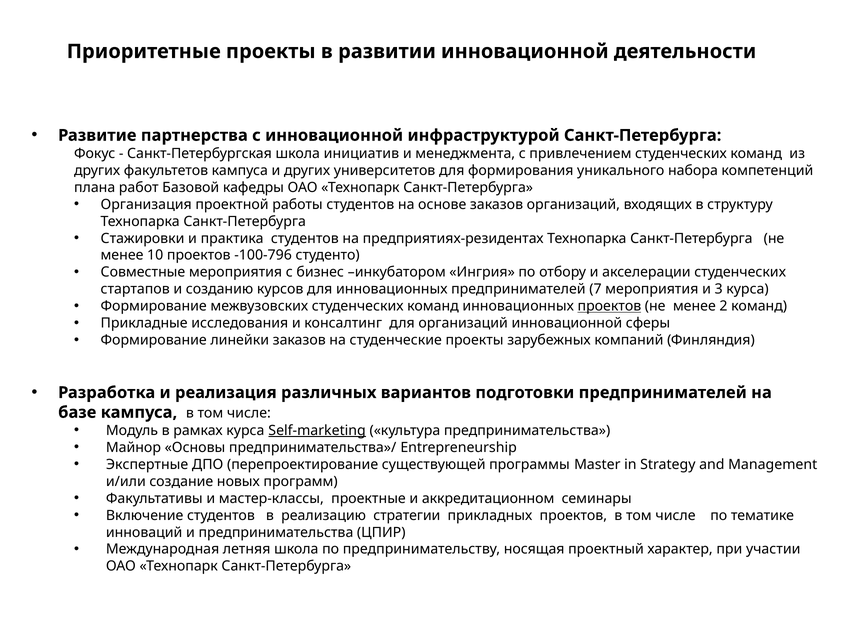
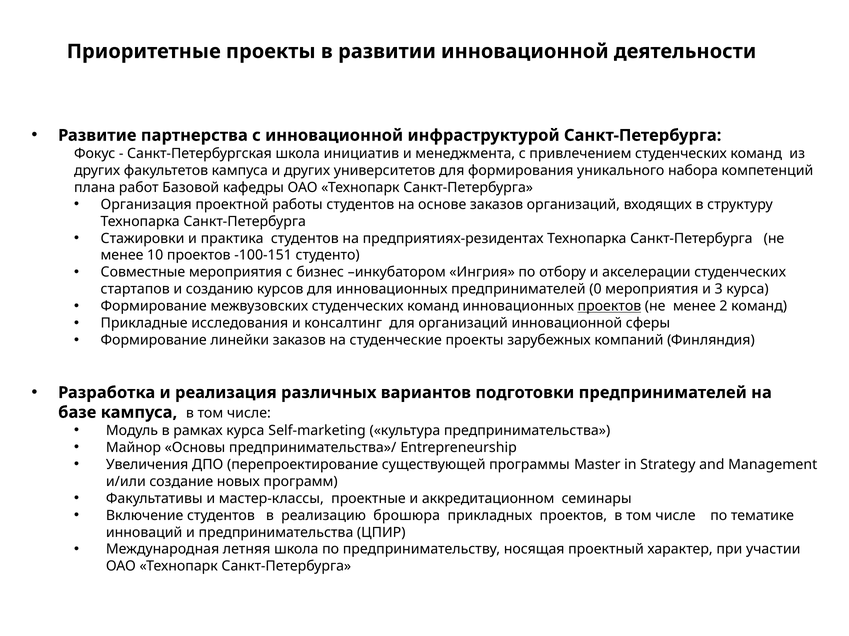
-100-796: -100-796 -> -100-151 (263, 256)
7: 7 -> 0 (595, 290)
Self-marketing underline: present -> none (317, 431)
Экспертные: Экспертные -> Увеличения (147, 465)
стратегии: стратегии -> брошюра (407, 516)
